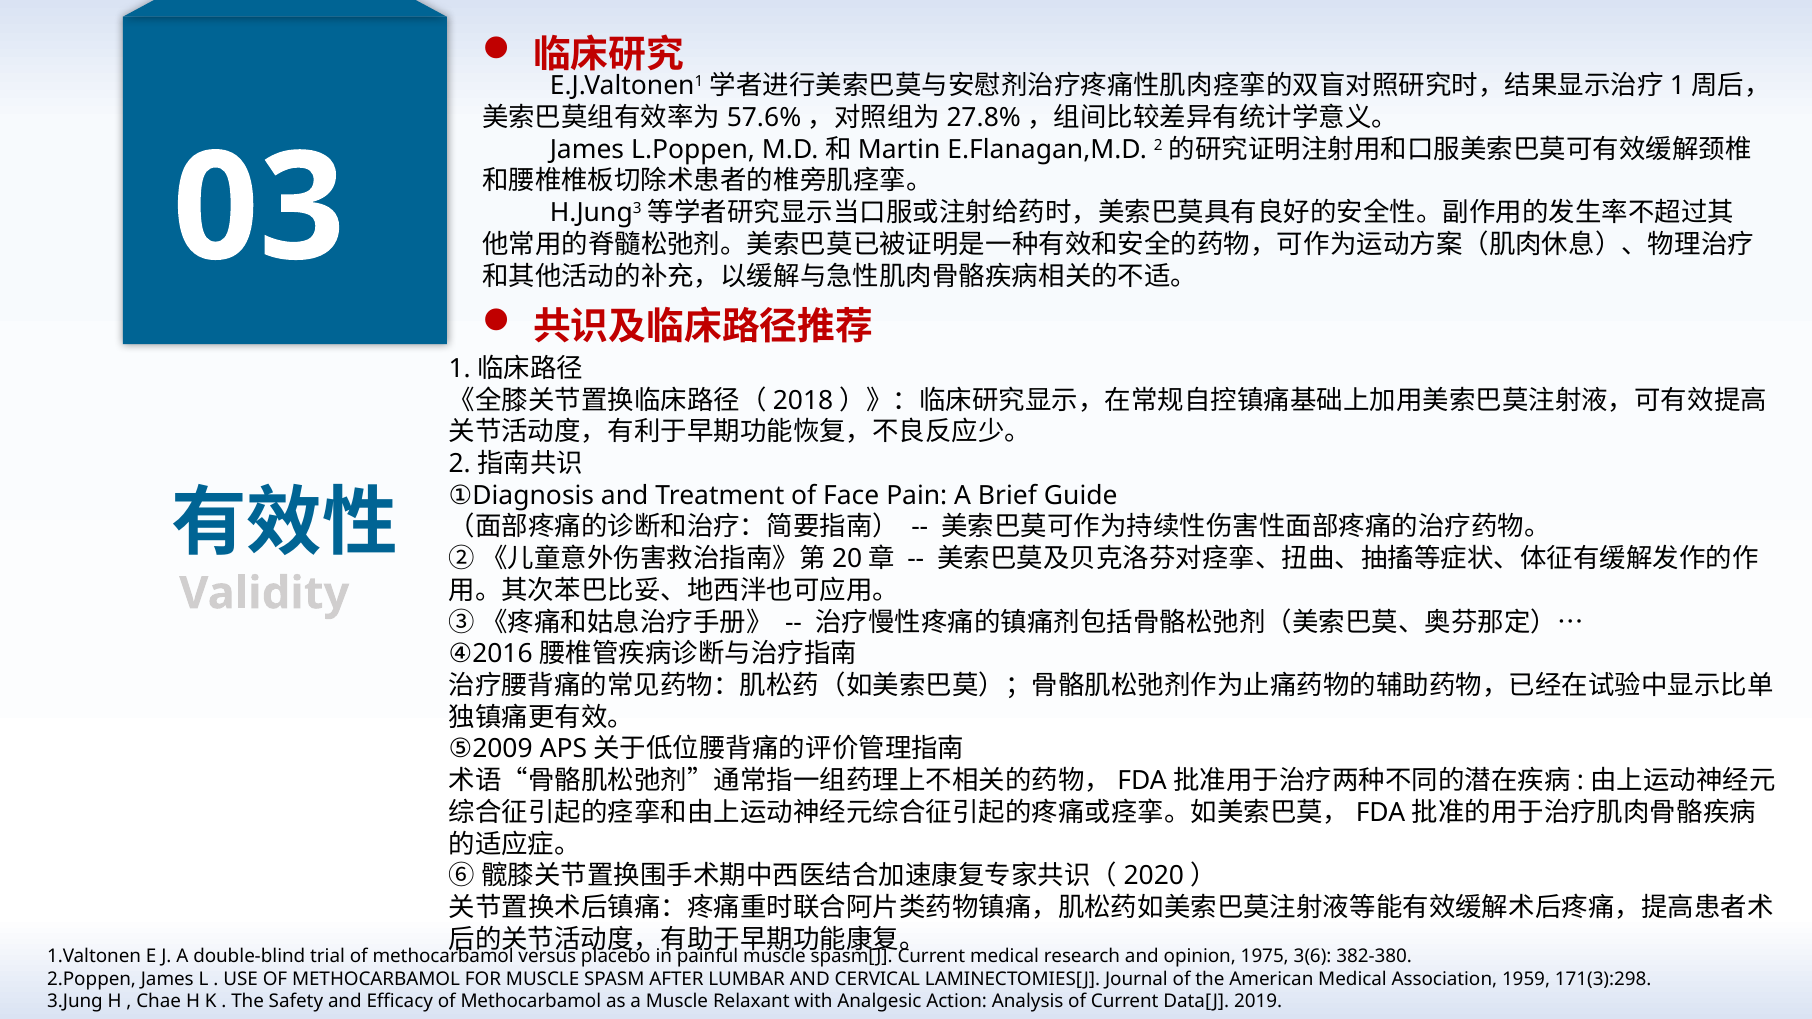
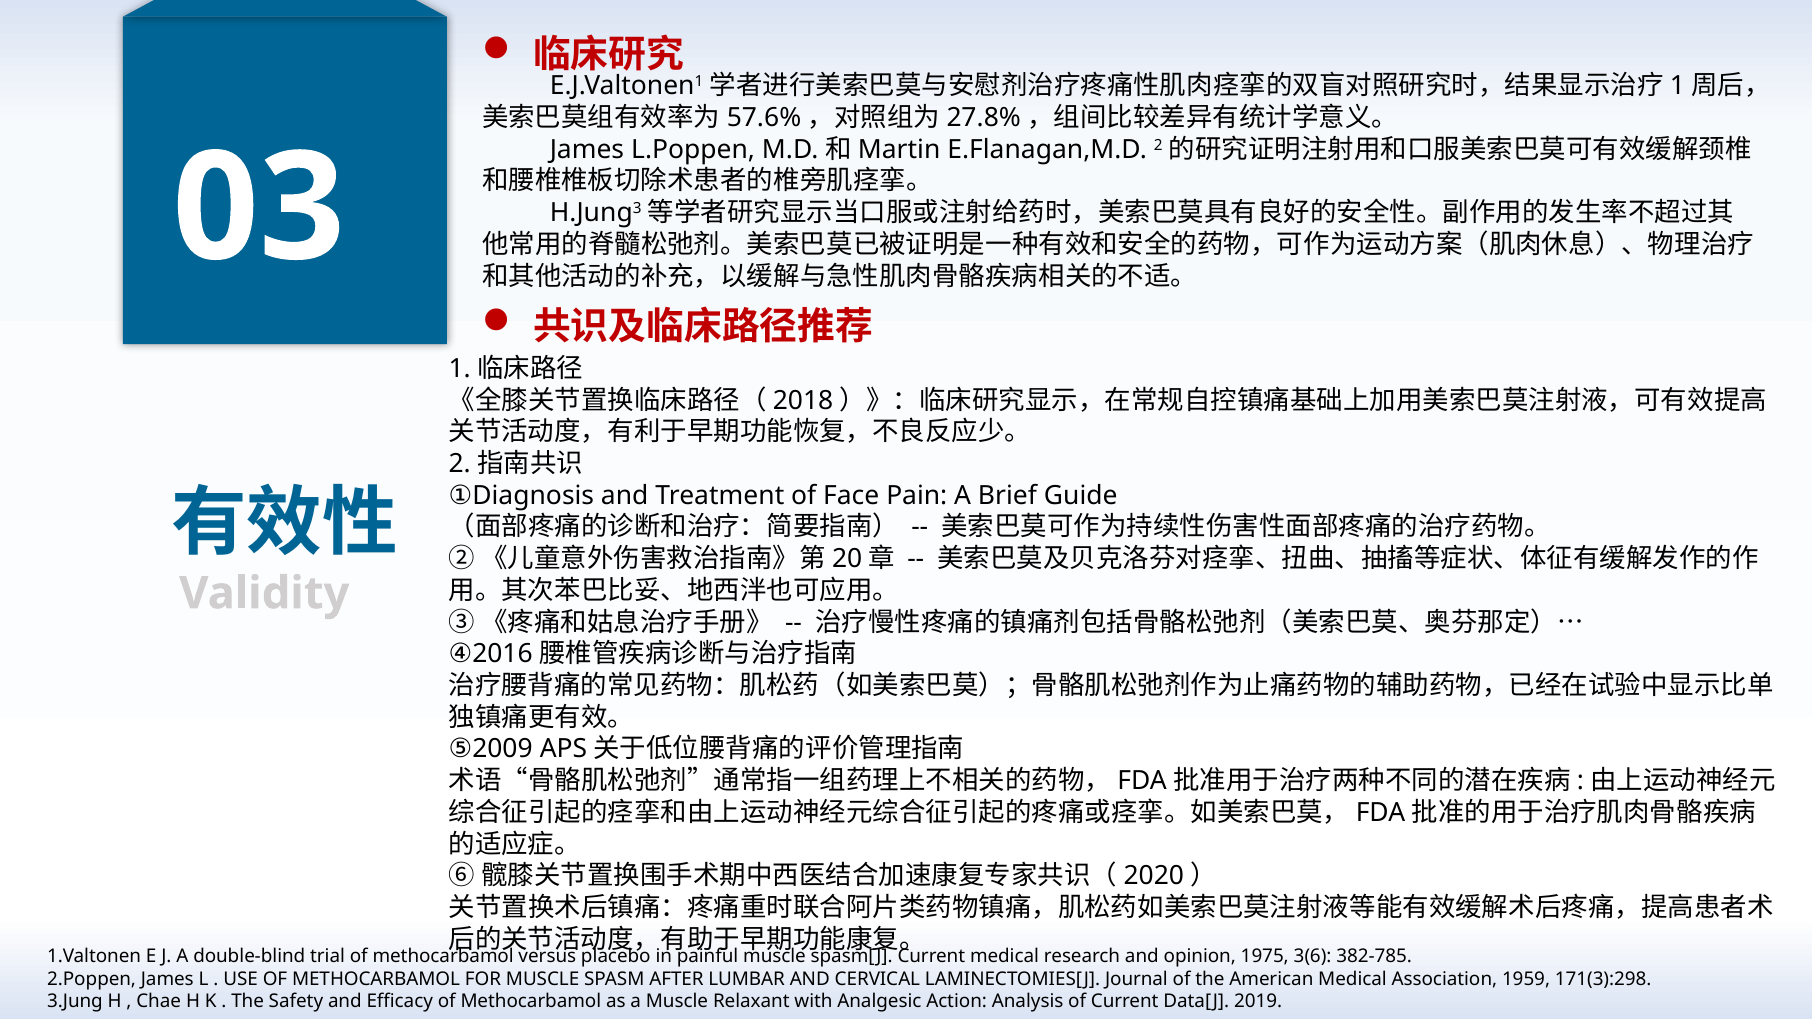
382-380: 382-380 -> 382-785 (1374, 956)
